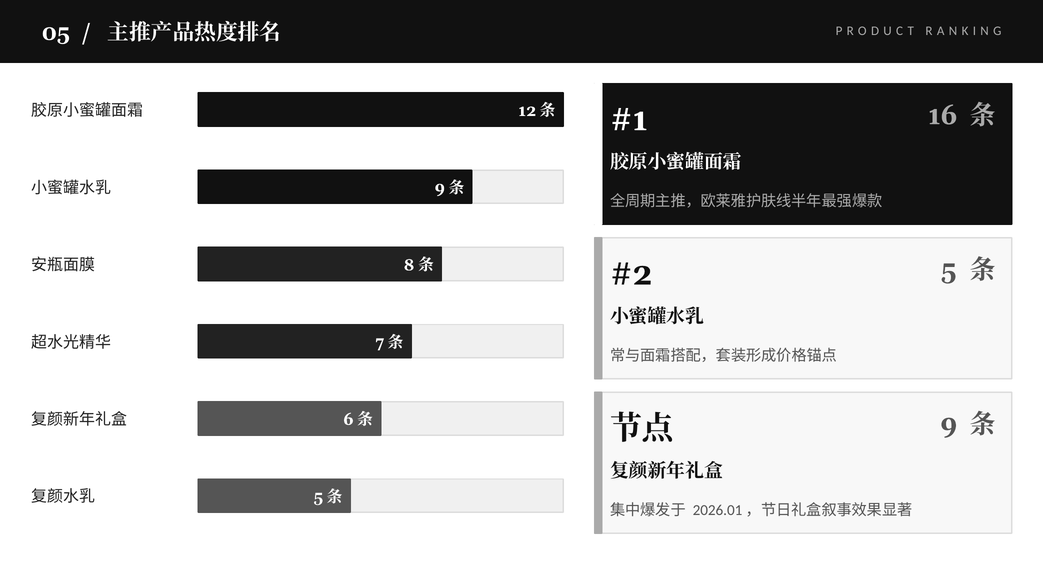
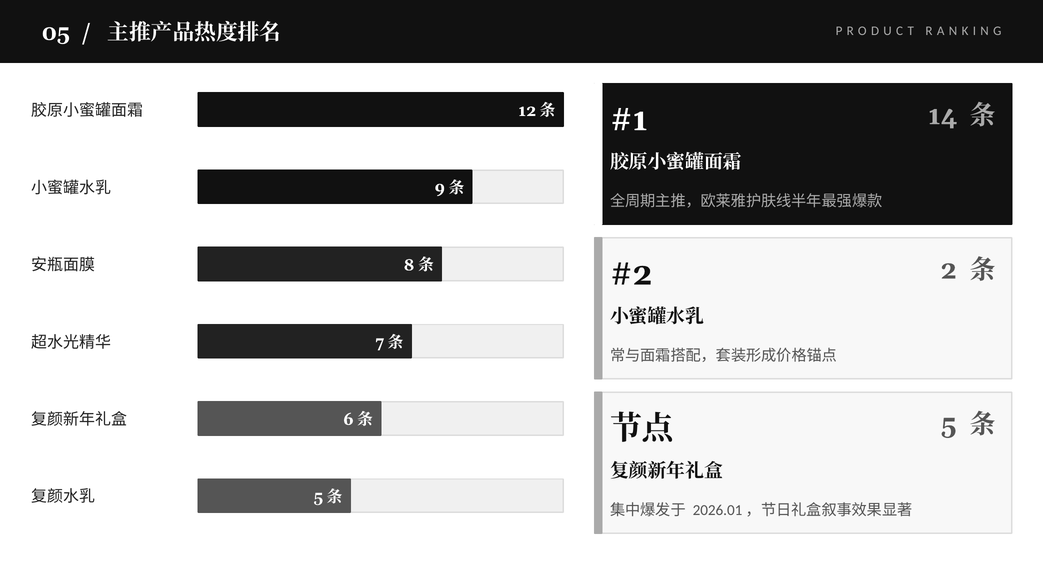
16: 16 -> 14 (943, 115)
5: 5 -> 2 (949, 270)
9: 9 -> 5 (949, 424)
